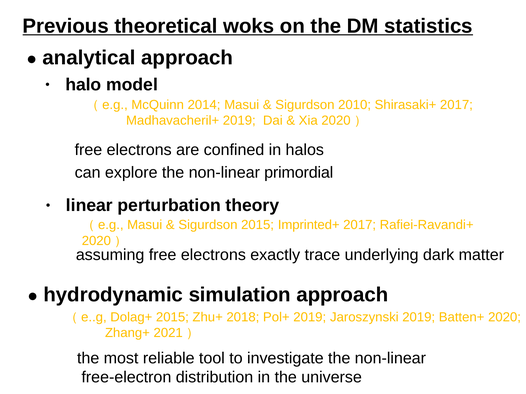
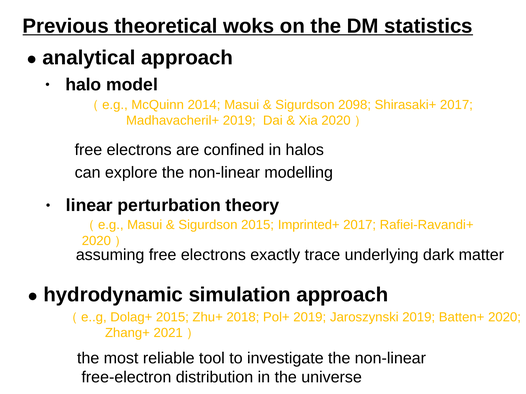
2010: 2010 -> 2098 (355, 105)
primordial: primordial -> modelling (299, 173)
